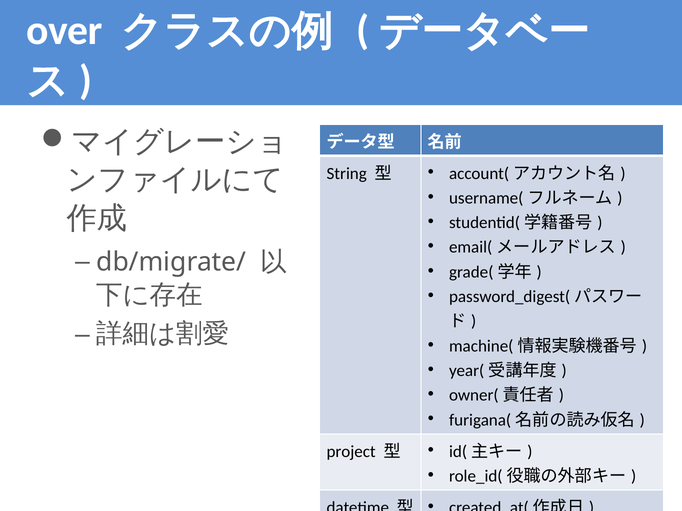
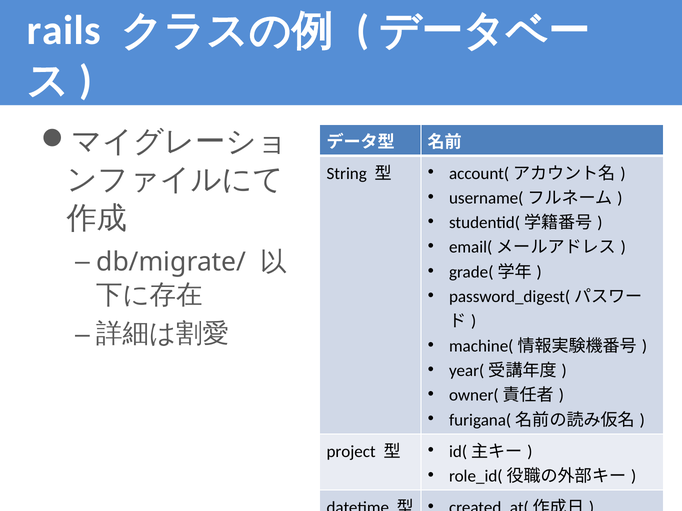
over: over -> rails (64, 31)
